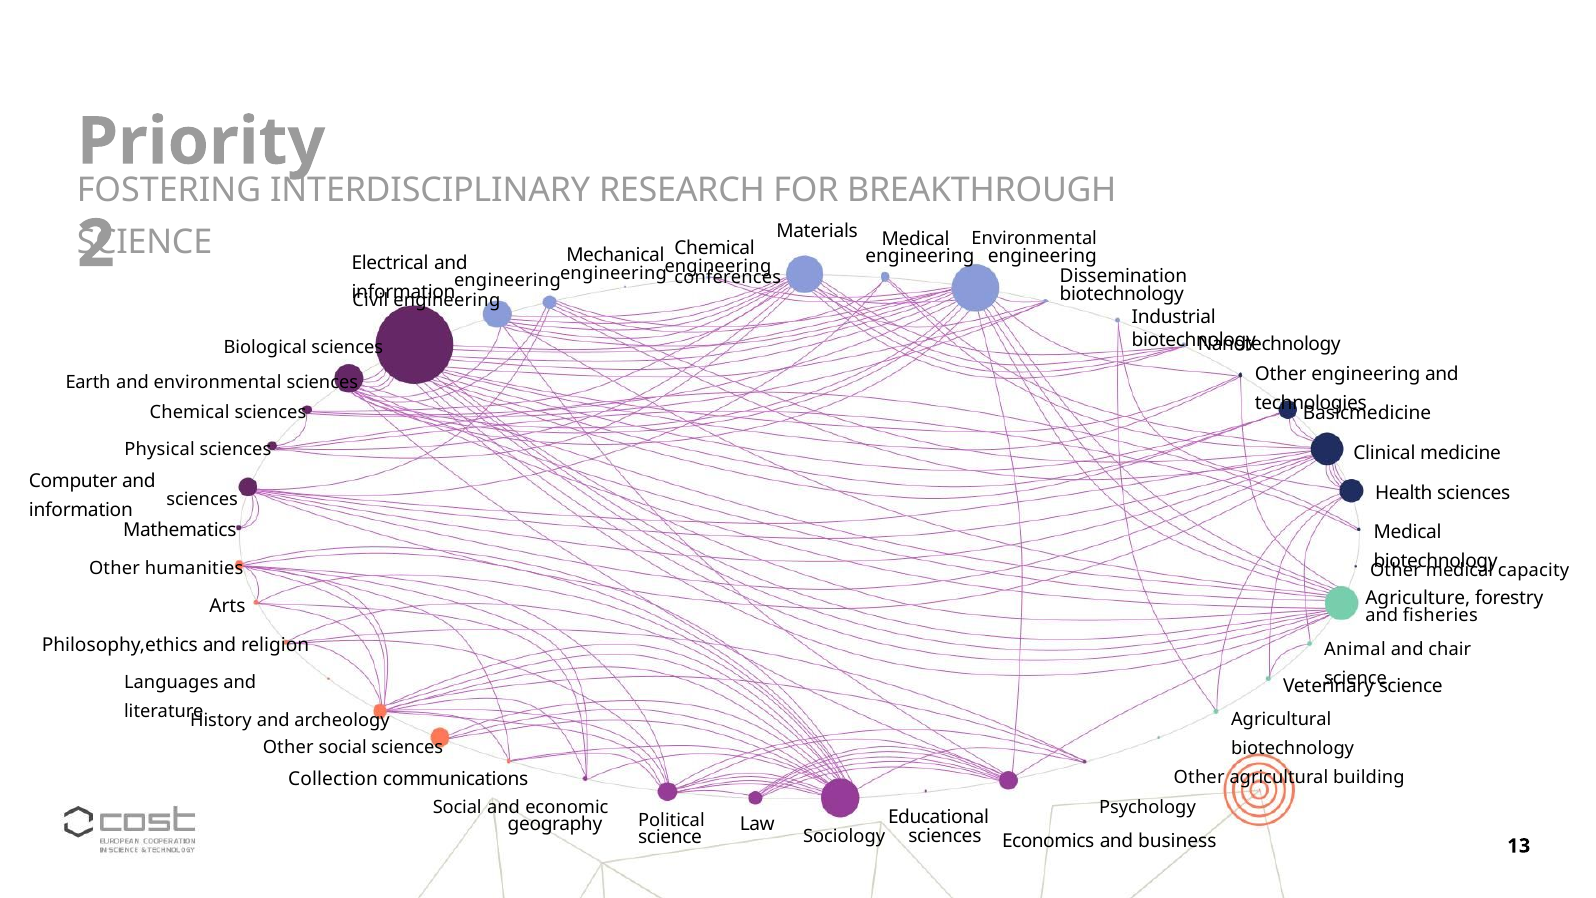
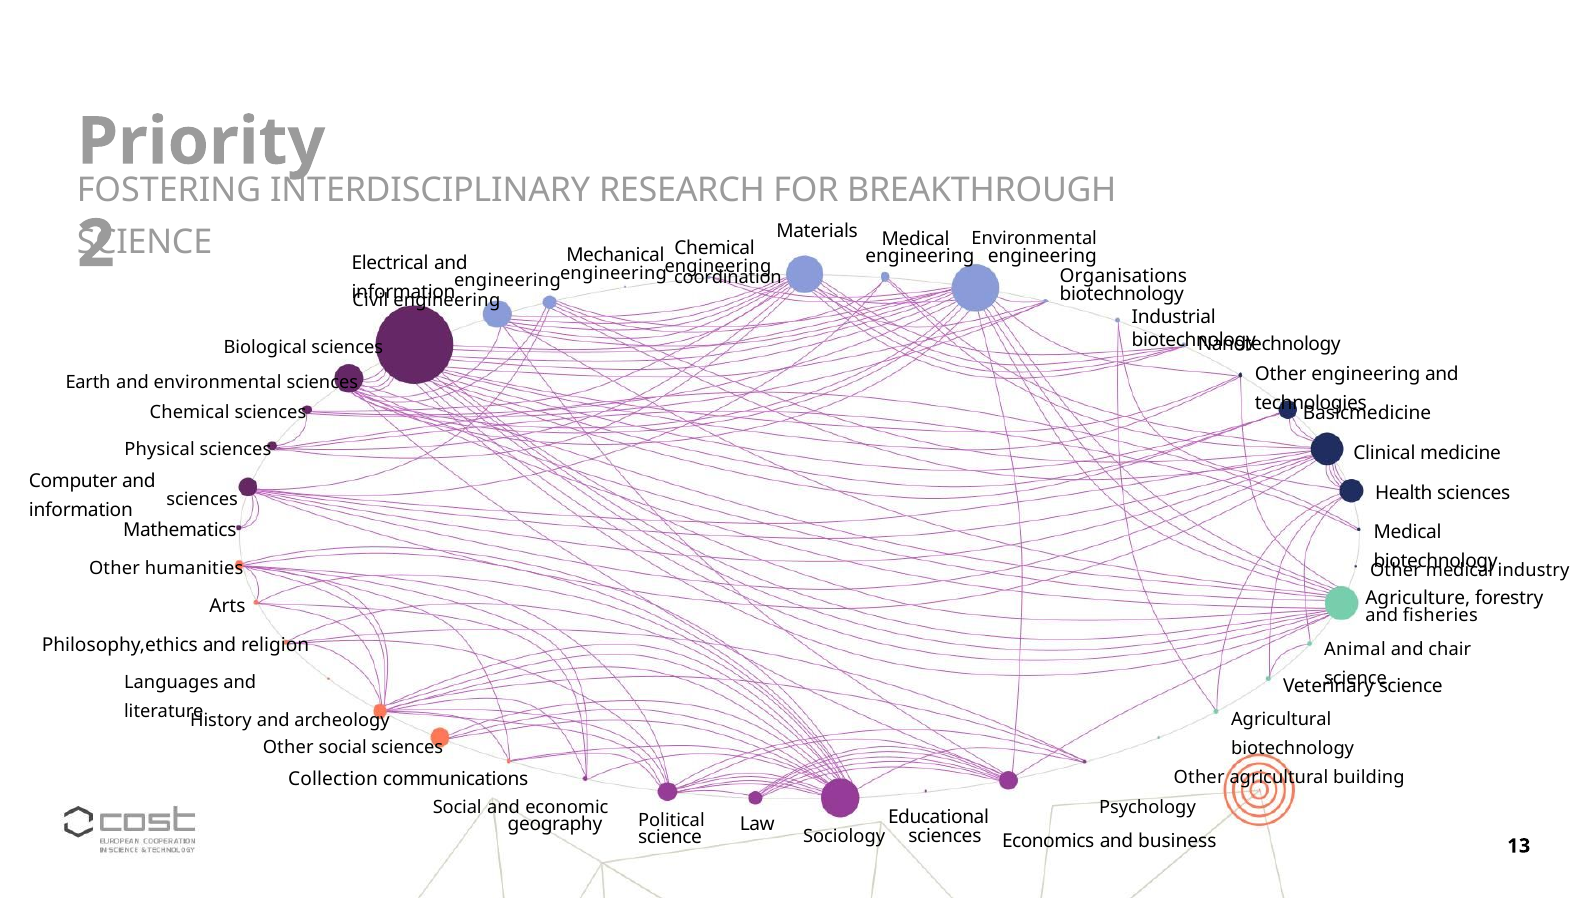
Dissemination: Dissemination -> Organisations (1123, 277)
conferences: conferences -> coordination (728, 278)
capacity: capacity -> industry (1534, 571)
